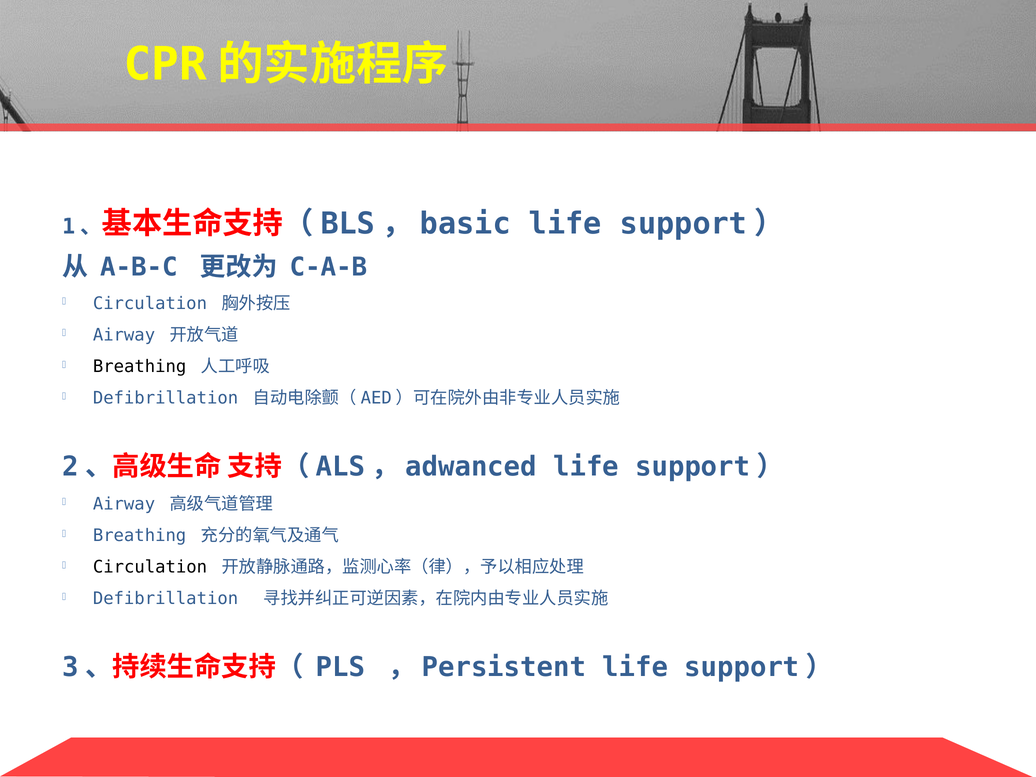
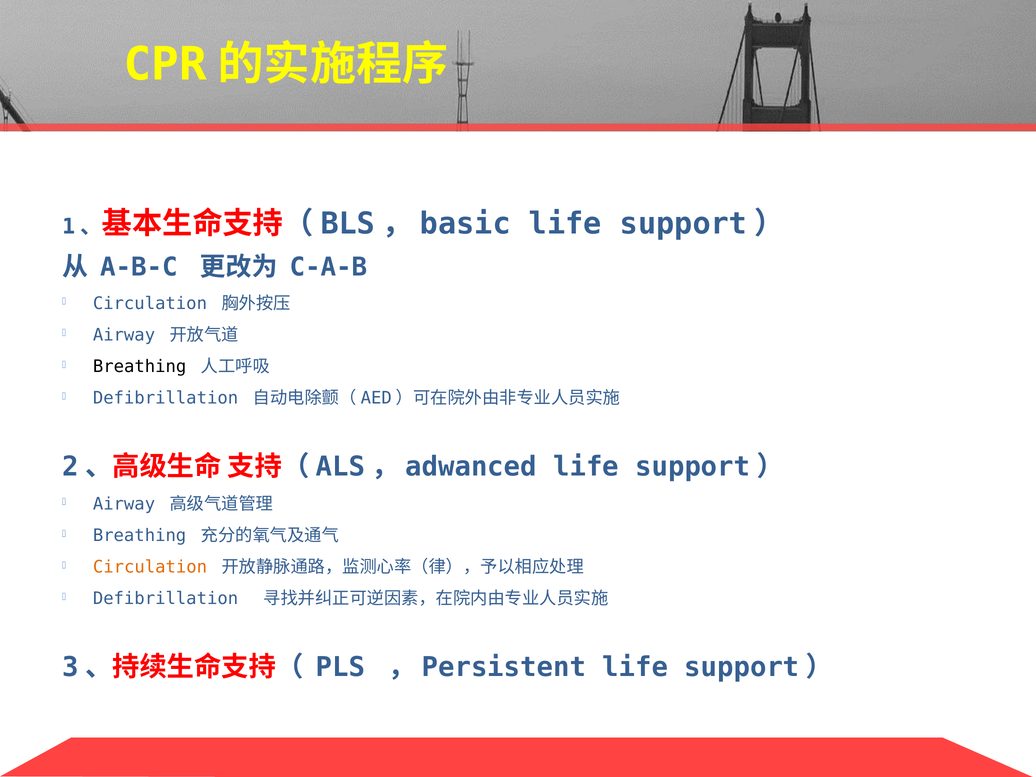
Circulation colour: black -> orange (150, 567)
